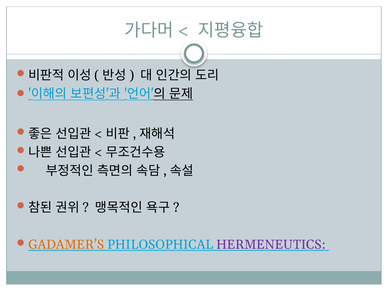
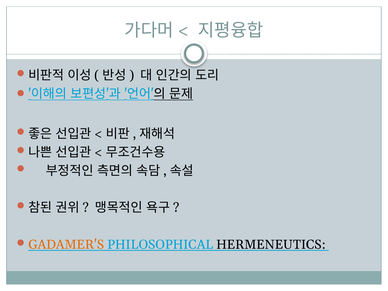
HERMENEUTICS colour: purple -> black (271, 245)
